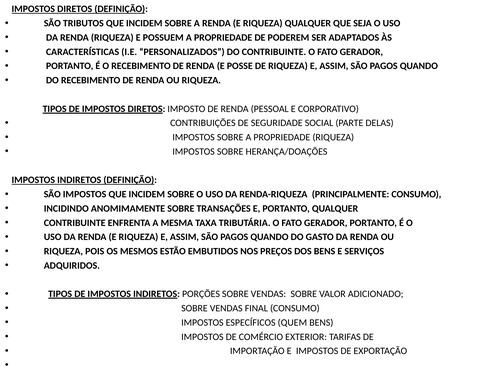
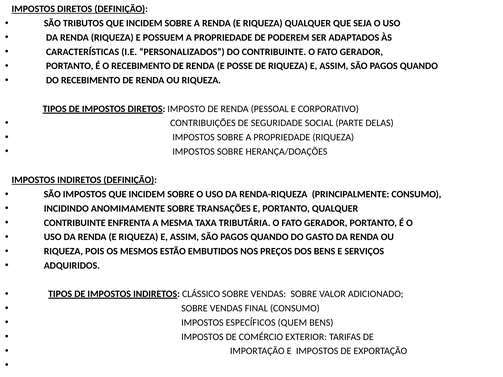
PORÇÕES: PORÇÕES -> CLÁSSICO (201, 294)
